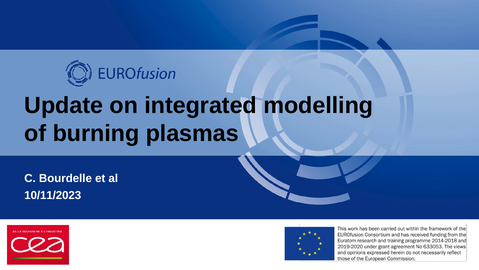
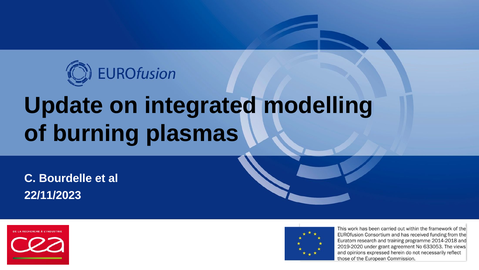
10/11/2023: 10/11/2023 -> 22/11/2023 (53, 195)
